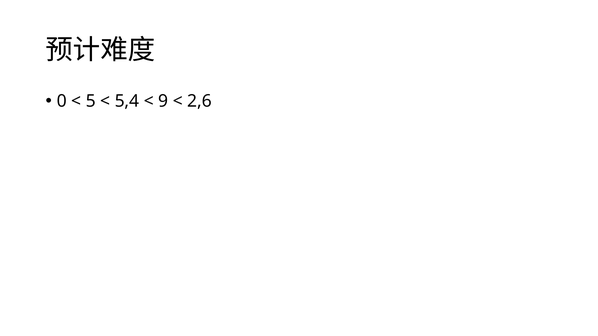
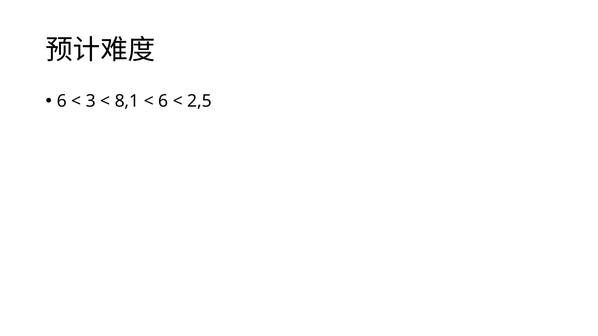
0: 0 -> 6 (62, 101)
5: 5 -> 3 (91, 101)
5,4: 5,4 -> 8,1 (127, 101)
9: 9 -> 6 (163, 101)
2,6: 2,6 -> 2,5 (199, 101)
